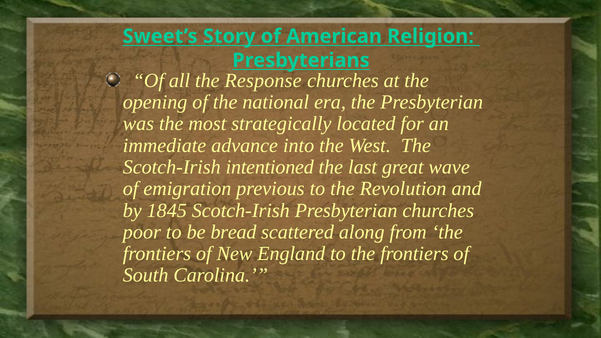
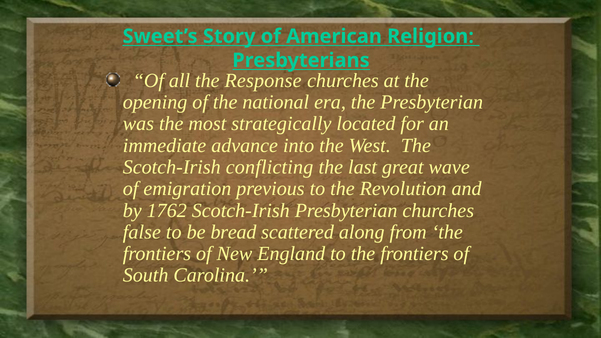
intentioned: intentioned -> conflicting (270, 167)
1845: 1845 -> 1762 (167, 210)
poor: poor -> false (142, 232)
